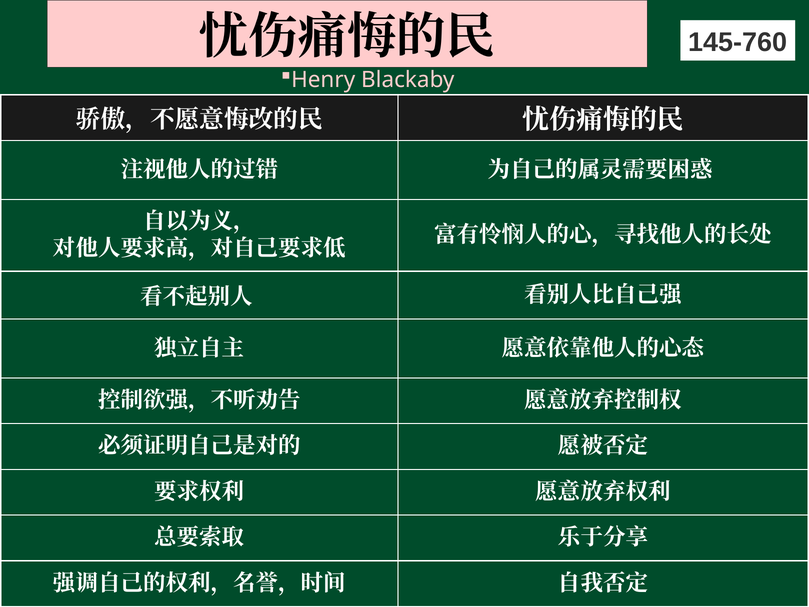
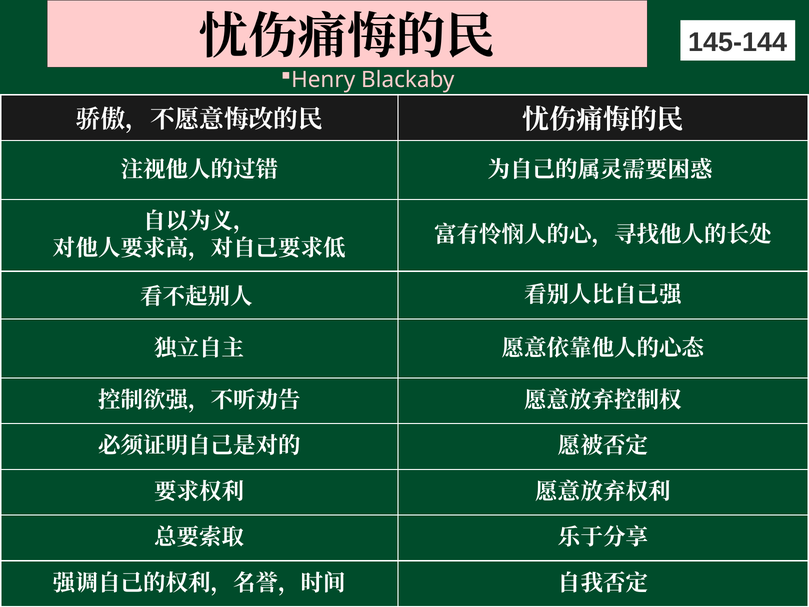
145-760: 145-760 -> 145-144 (738, 42)
